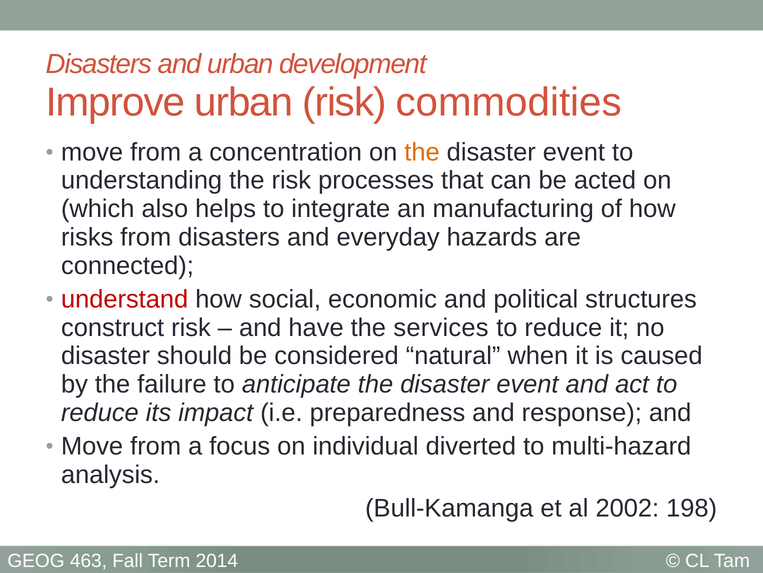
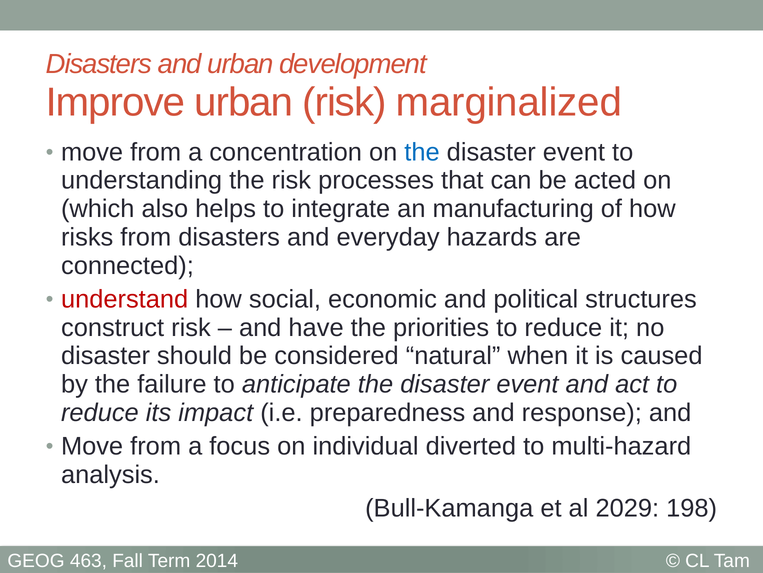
commodities: commodities -> marginalized (509, 102)
the colour: orange -> blue (422, 152)
services: services -> priorities (441, 327)
2002: 2002 -> 2029 (627, 507)
